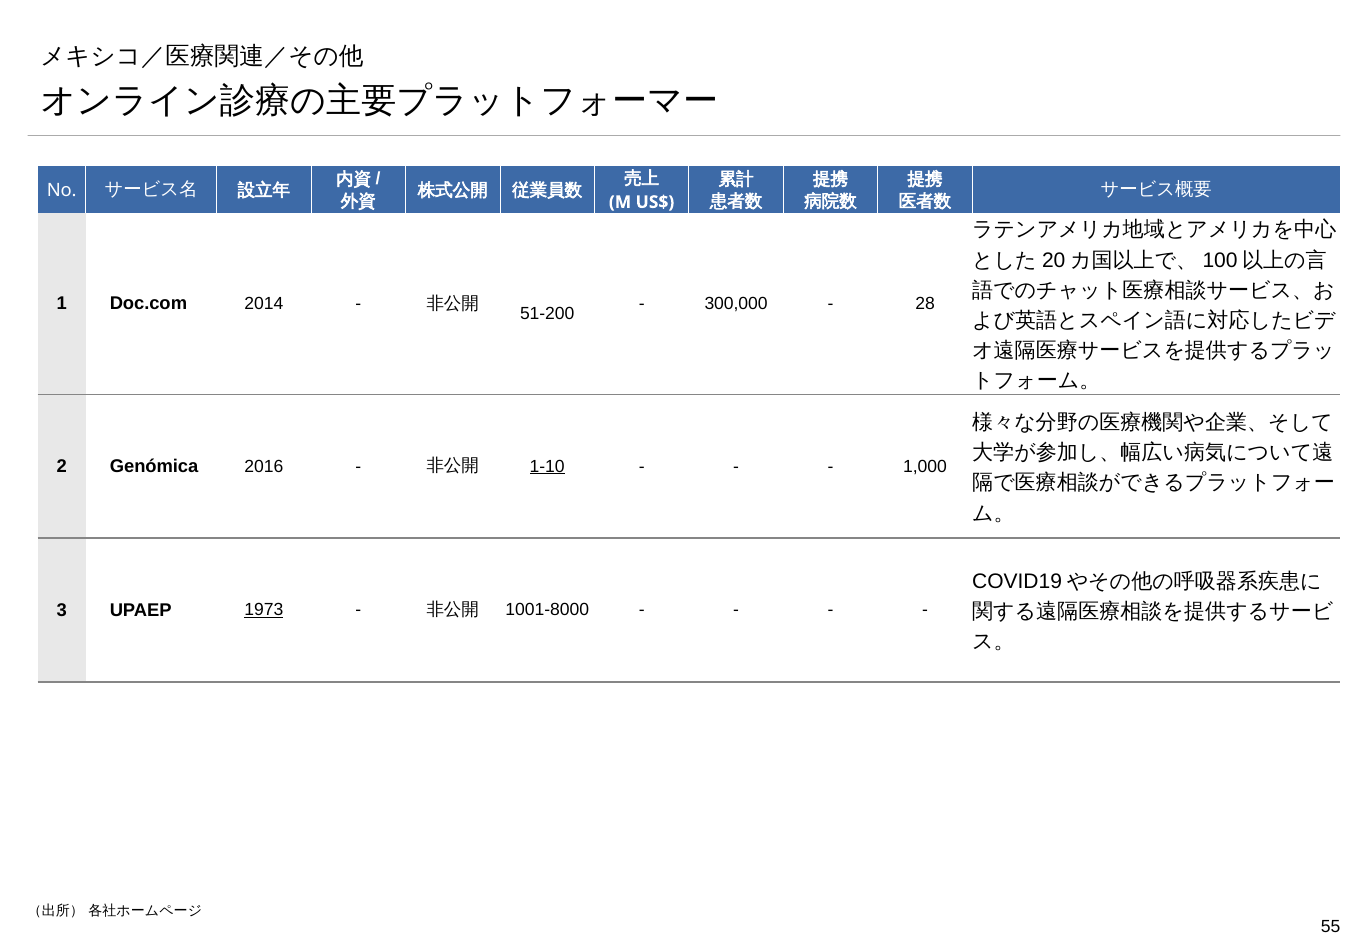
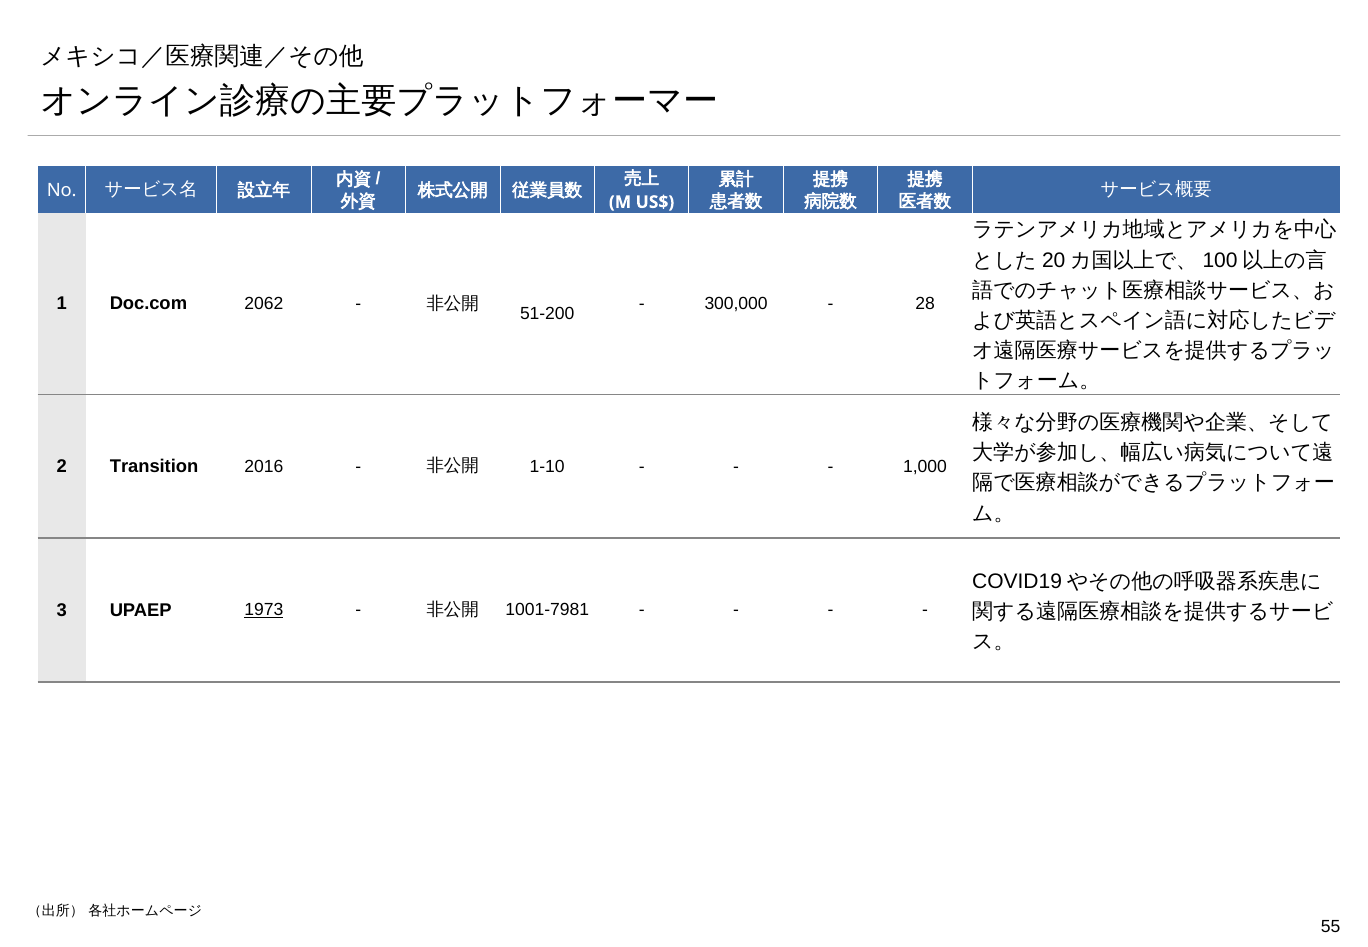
2014: 2014 -> 2062 (264, 304)
Genómica: Genómica -> Transition (154, 466)
1-10 underline: present -> none (547, 466)
1001-8000: 1001-8000 -> 1001-7981 (547, 610)
